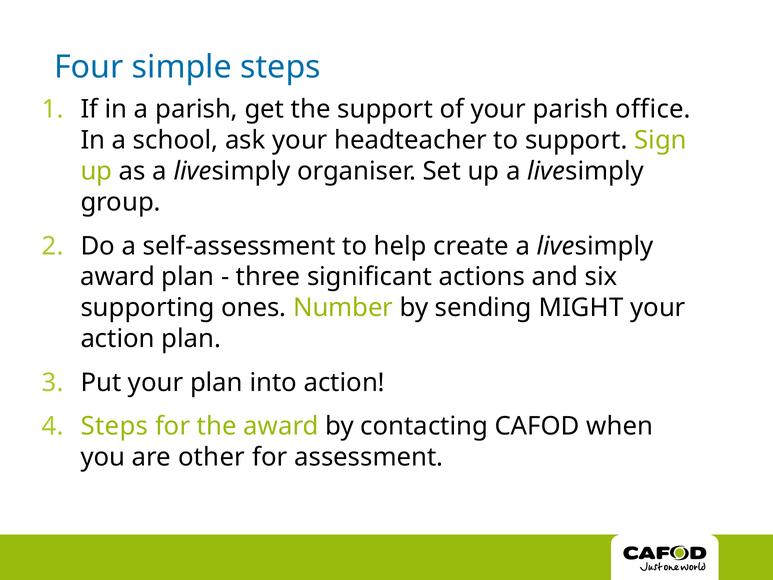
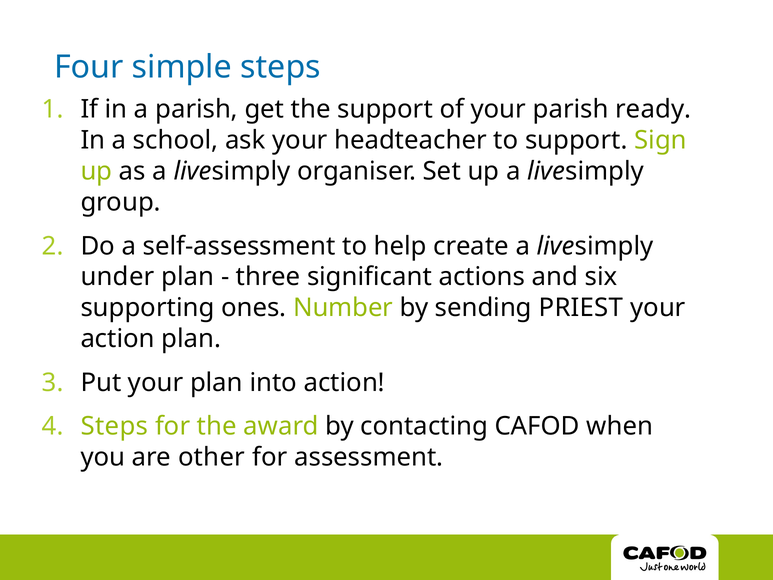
office: office -> ready (653, 109)
award: award -> under (118, 277)
MIGHT: MIGHT -> PRIEST (581, 308)
